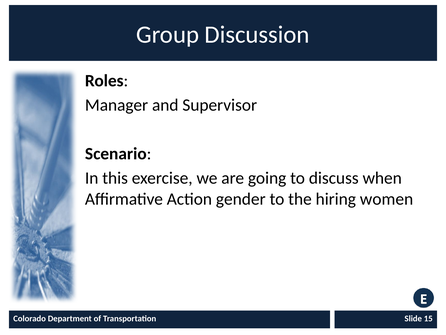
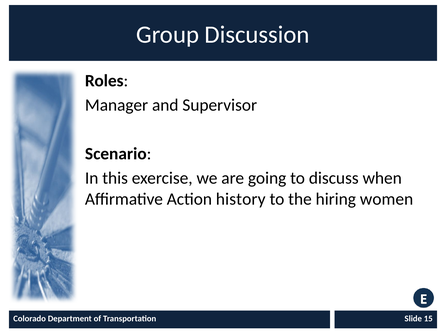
gender: gender -> history (241, 199)
